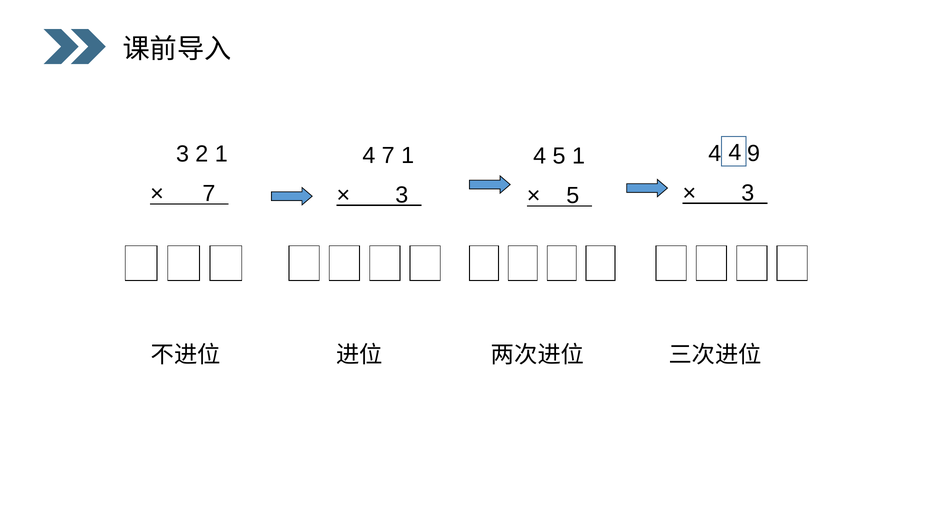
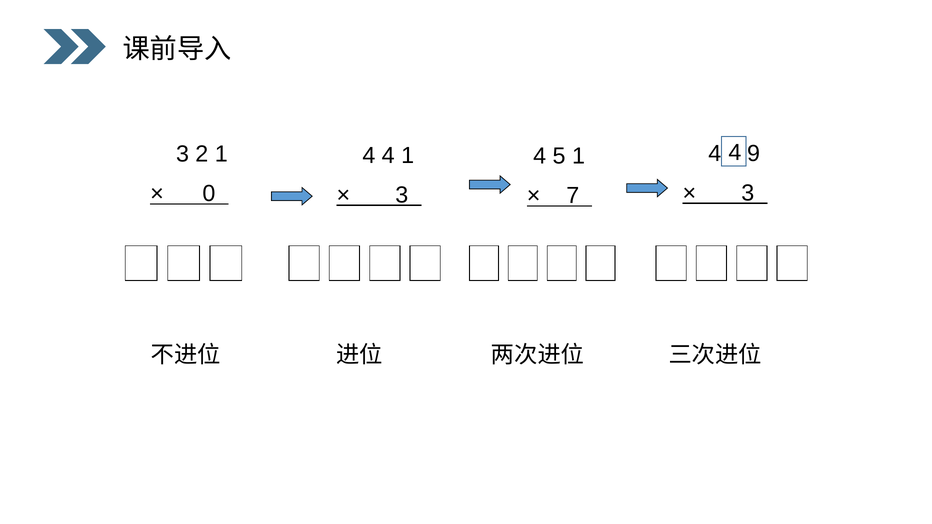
4 7: 7 -> 4 (388, 156)
7: 7 -> 0 (209, 194)
5: 5 -> 7 (573, 196)
